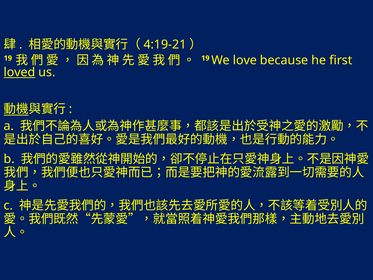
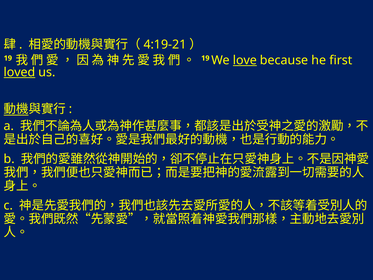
love underline: none -> present (245, 60)
